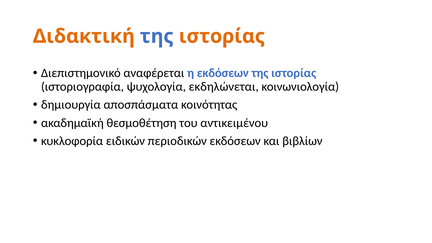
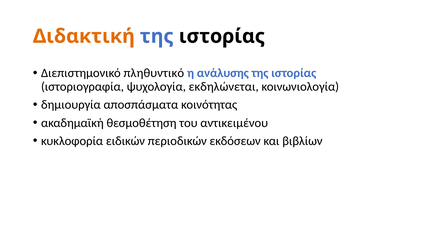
ιστορίας colour: orange -> black (222, 36)
αναφέρεται: αναφέρεται -> πληθυντικό (154, 73)
η εκδόσεων: εκδόσεων -> ανάλυσης (223, 73)
